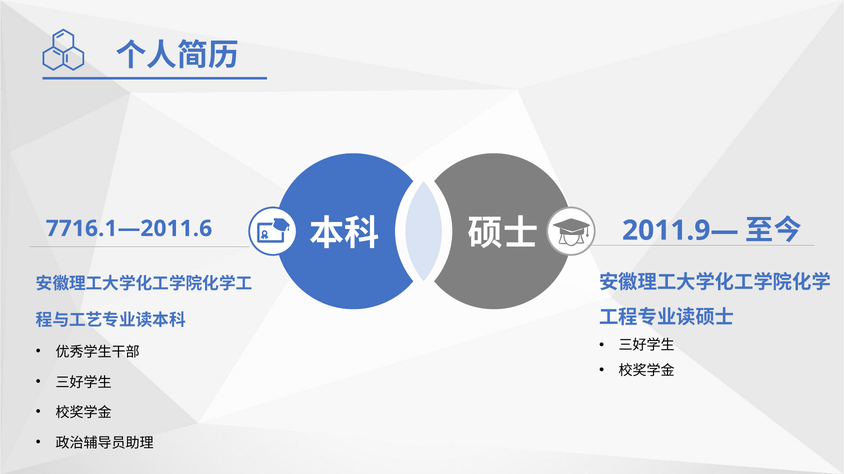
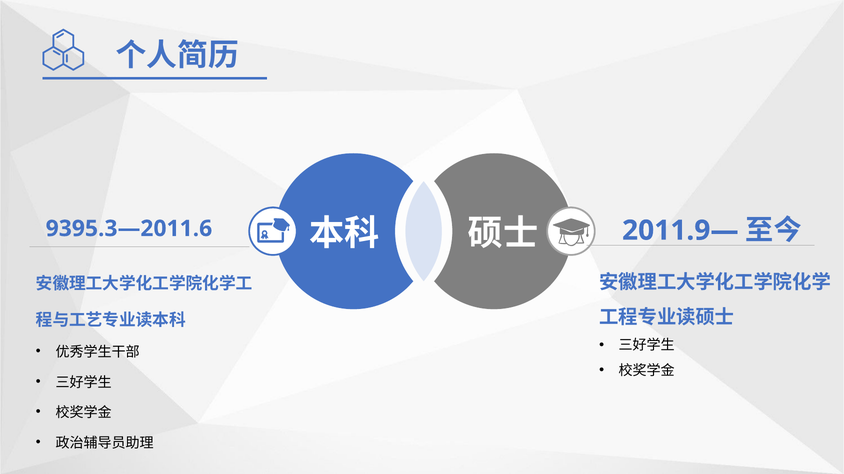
7716.1—2011.6: 7716.1—2011.6 -> 9395.3—2011.6 (129, 229)
